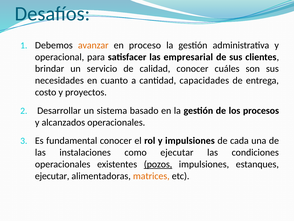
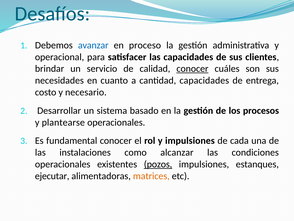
avanzar colour: orange -> blue (93, 45)
las empresarial: empresarial -> capacidades (188, 57)
conocer underline: none -> present (192, 69)
proyectos: proyectos -> necesario (86, 92)
alcanzados: alcanzados -> plantearse (63, 122)
como ejecutar: ejecutar -> alcanzar (177, 152)
